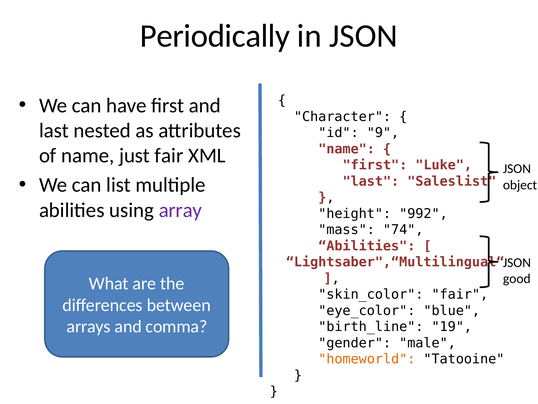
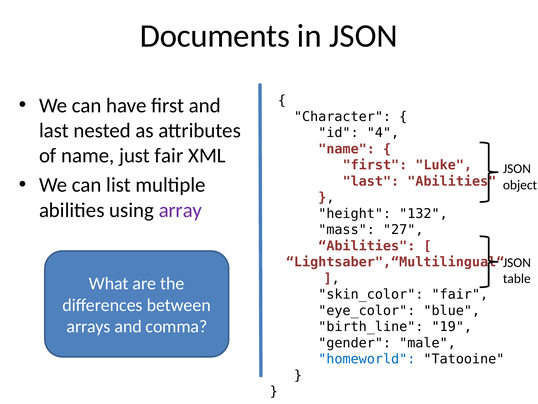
Periodically: Periodically -> Documents (215, 36)
9: 9 -> 4 (383, 133)
last Saleslist: Saleslist -> Abilities (452, 181)
992: 992 -> 132 (423, 213)
74: 74 -> 27 (403, 230)
good: good -> table (517, 278)
homeworld colour: orange -> blue (367, 359)
